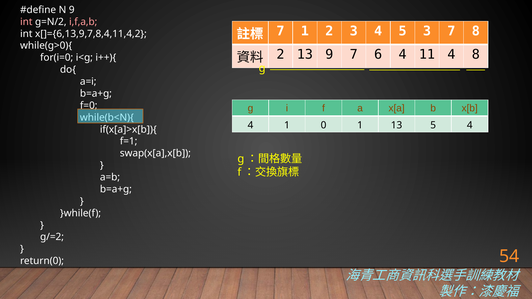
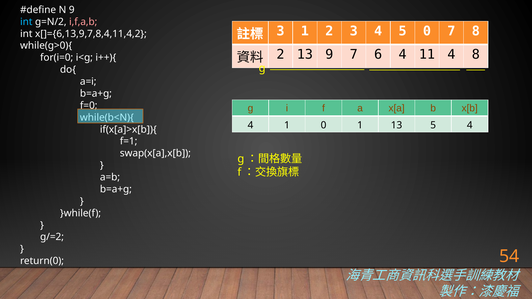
int colour: pink -> light blue (26, 22)
7: 7 -> 3 (280, 31)
5 3: 3 -> 0 (427, 31)
